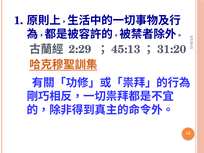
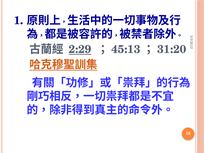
2:29 underline: none -> present (80, 49)
